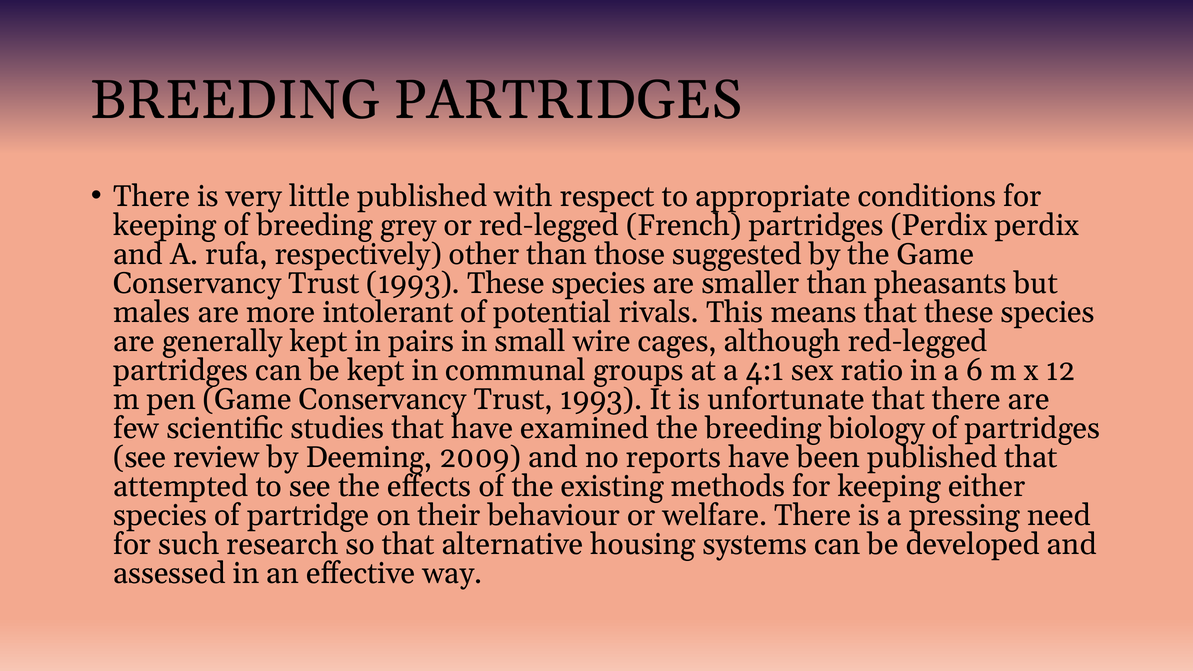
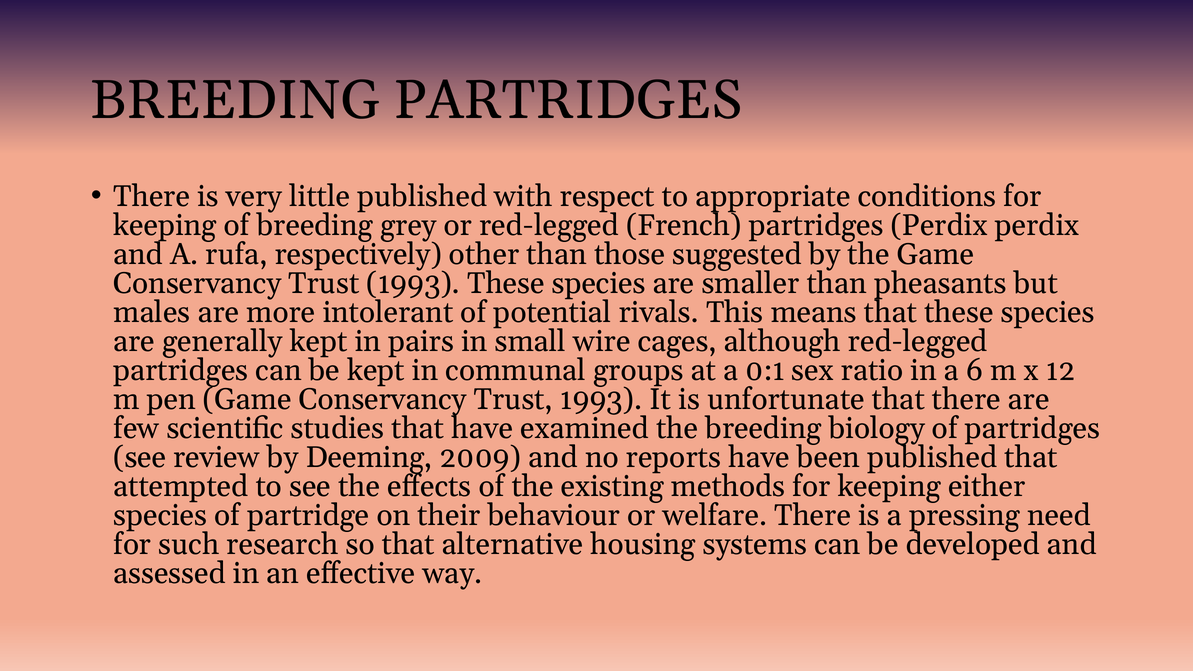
4:1: 4:1 -> 0:1 (765, 370)
